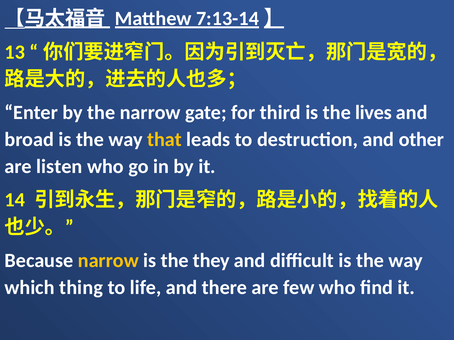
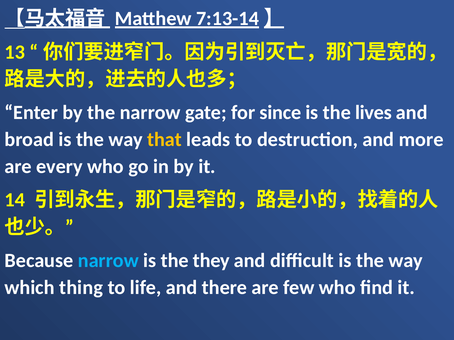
third: third -> since (280, 113)
other: other -> more (421, 140)
listen: listen -> every (59, 167)
narrow colour: yellow -> light blue (108, 261)
